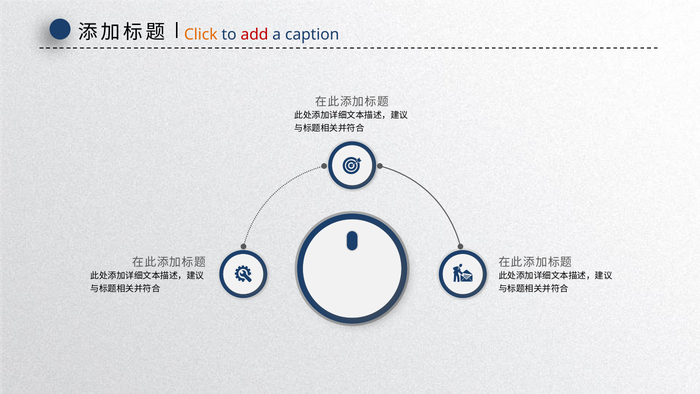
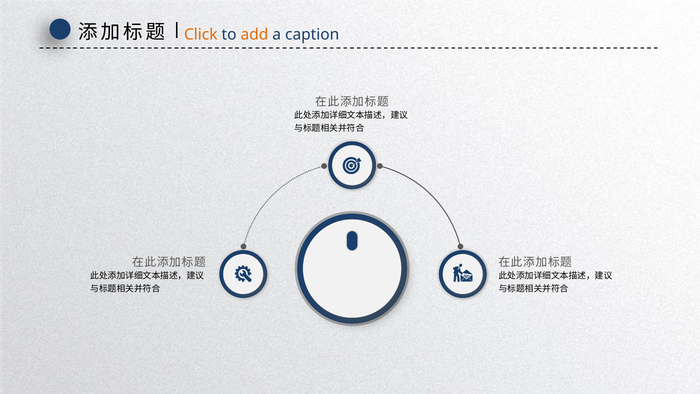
add colour: red -> orange (254, 34)
